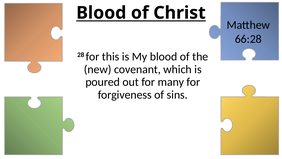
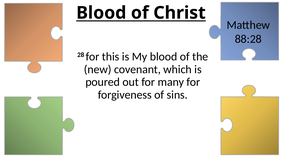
66:28: 66:28 -> 88:28 (248, 39)
